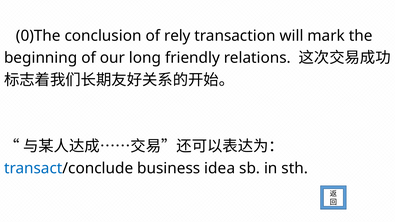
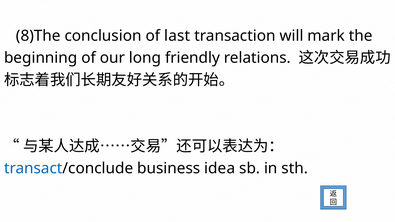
0)The: 0)The -> 8)The (38, 36)
rely: rely -> last (177, 36)
